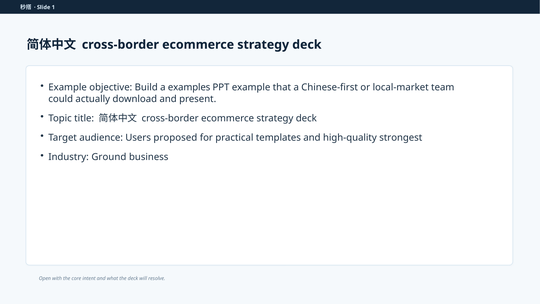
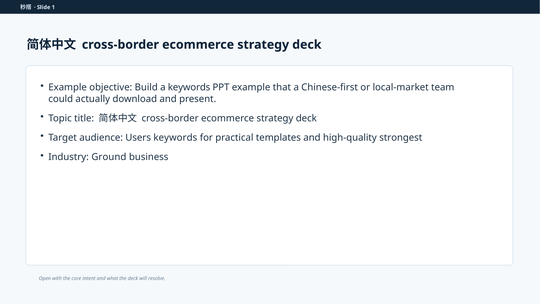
a examples: examples -> keywords (189, 87)
Users proposed: proposed -> keywords (175, 138)
